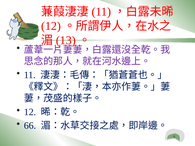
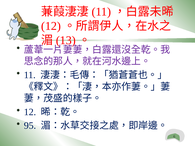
66: 66 -> 95 (30, 126)
